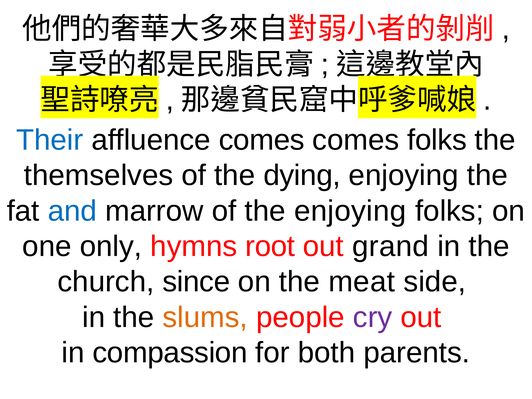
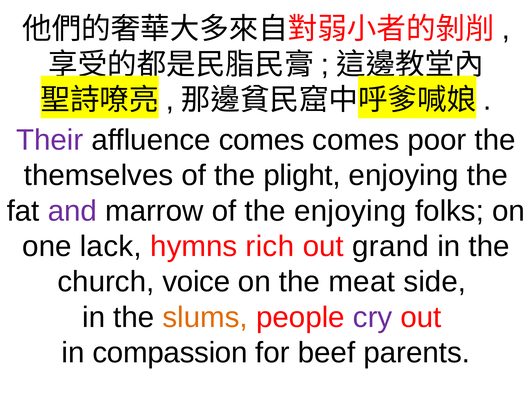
Their colour: blue -> purple (50, 140)
comes folks: folks -> poor (437, 140)
dying: dying -> plight (302, 176)
and colour: blue -> purple (72, 211)
only: only -> lack (111, 246)
root: root -> rich (270, 246)
since: since -> voice (196, 282)
both: both -> beef (327, 353)
